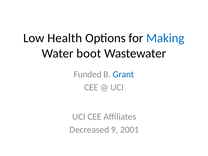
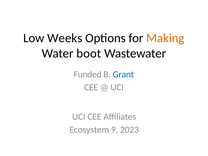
Health: Health -> Weeks (65, 38)
Making colour: blue -> orange (165, 38)
Decreased: Decreased -> Ecosystem (89, 130)
2001: 2001 -> 2023 (130, 130)
